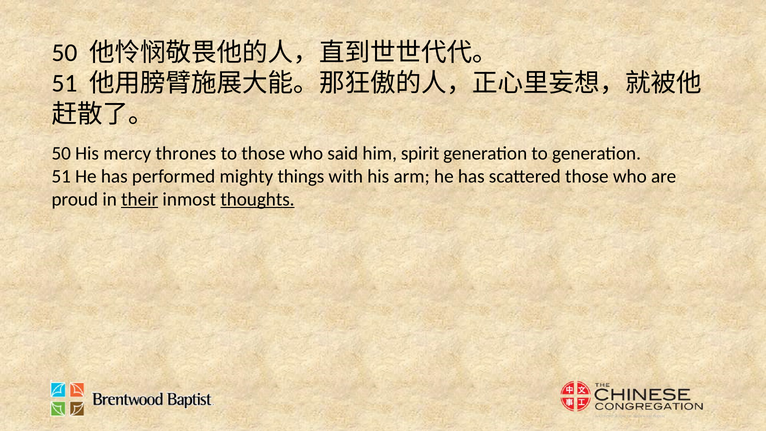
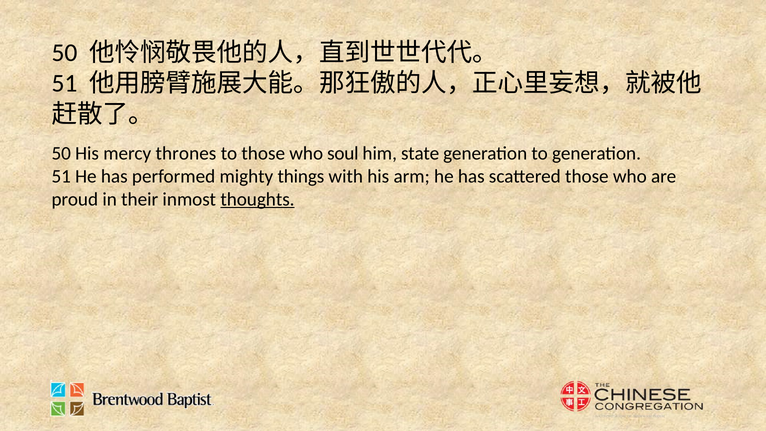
said: said -> soul (343, 153)
spirit: spirit -> state (420, 153)
their underline: present -> none (140, 199)
